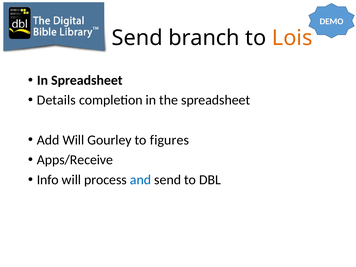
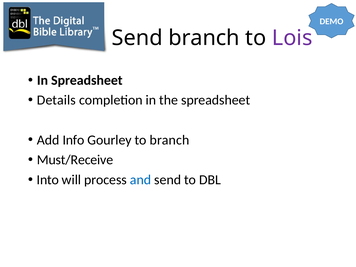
Lois colour: orange -> purple (292, 38)
Add Will: Will -> Info (73, 140)
to figures: figures -> branch (169, 140)
Apps/Receive: Apps/Receive -> Must/Receive (75, 160)
Info: Info -> Into (48, 180)
